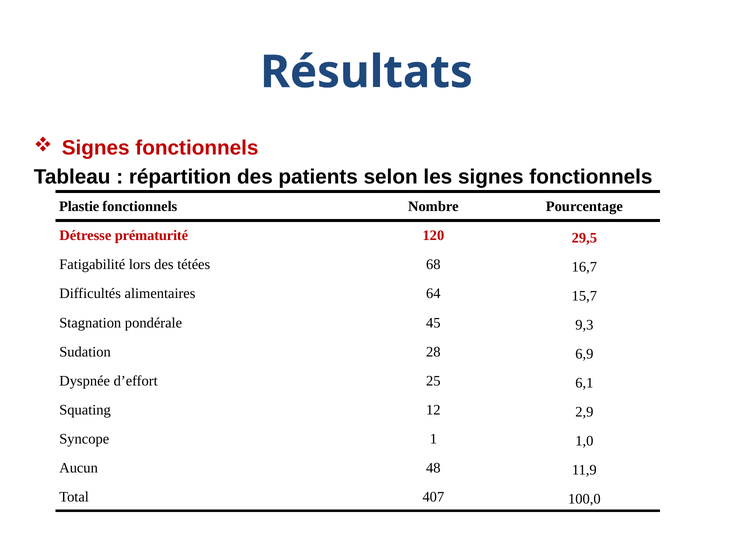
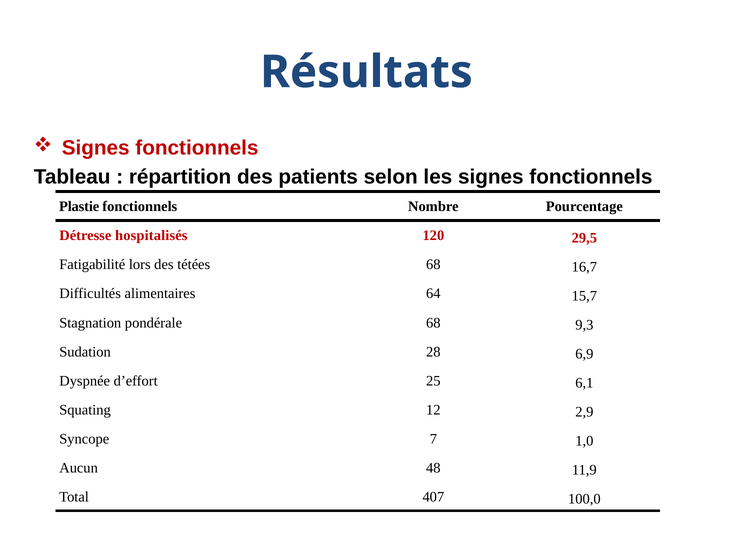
prématurité: prématurité -> hospitalisés (151, 236)
pondérale 45: 45 -> 68 (433, 323)
1: 1 -> 7 (433, 439)
